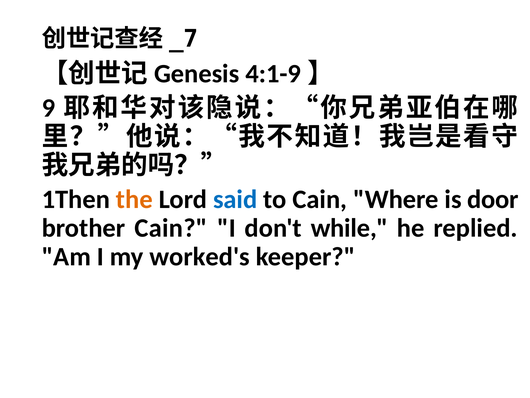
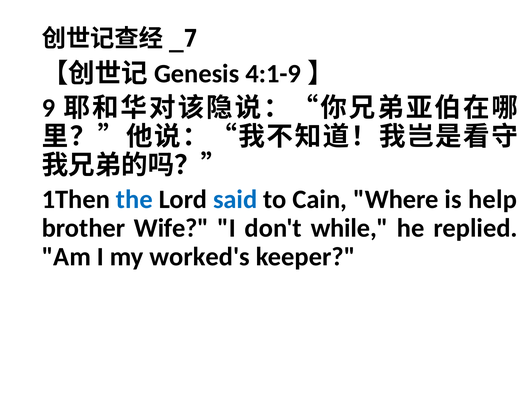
the colour: orange -> blue (134, 199)
door: door -> help (493, 199)
brother Cain: Cain -> Wife (171, 228)
